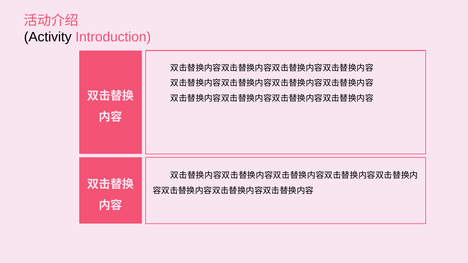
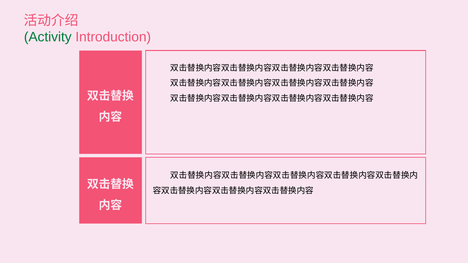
Activity colour: black -> green (48, 37)
